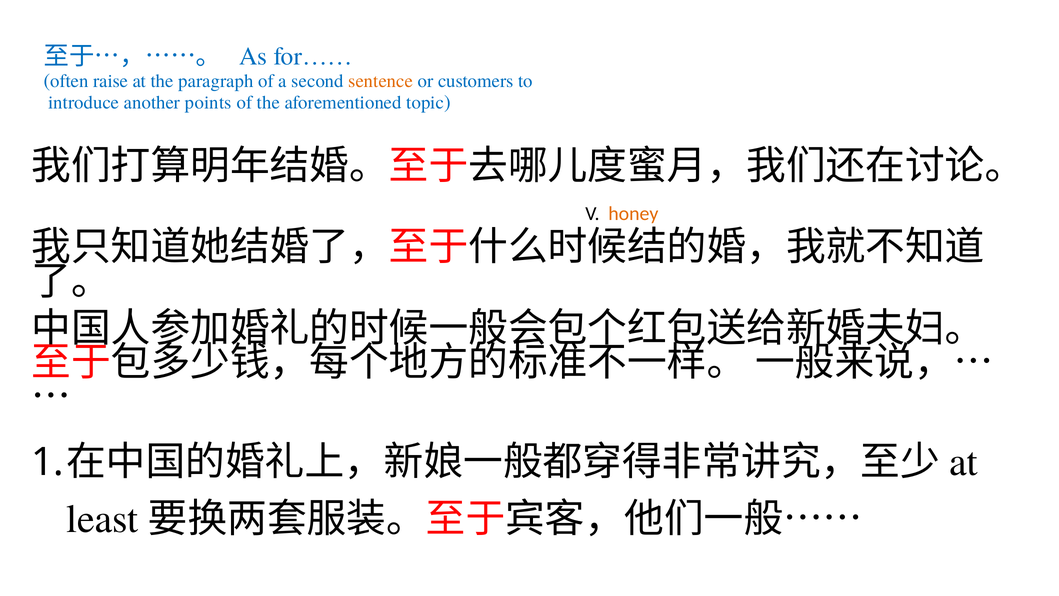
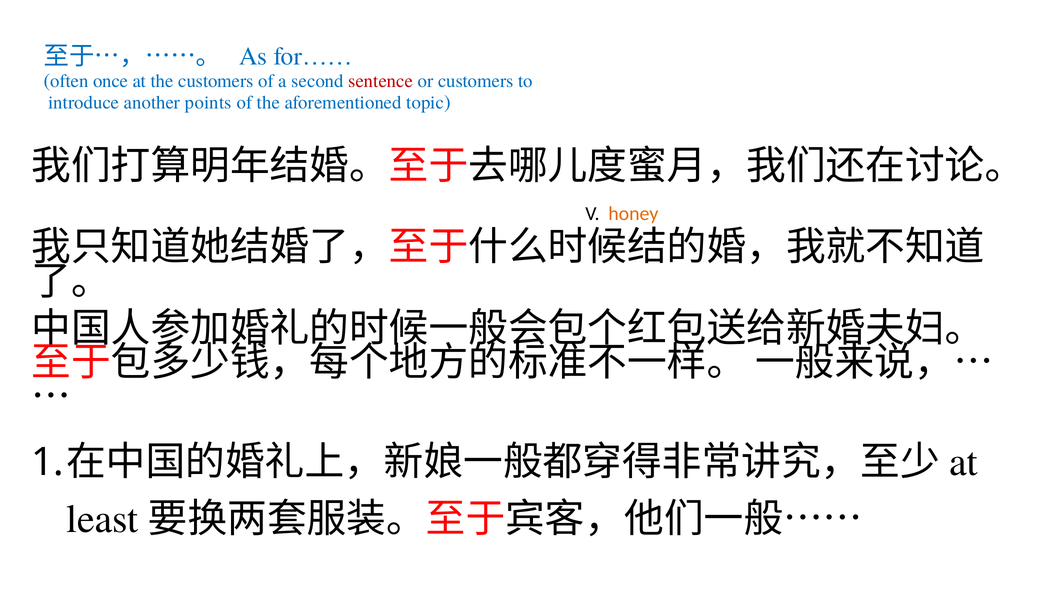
raise: raise -> once (111, 81)
the paragraph: paragraph -> customers (216, 81)
sentence colour: orange -> red (381, 81)
